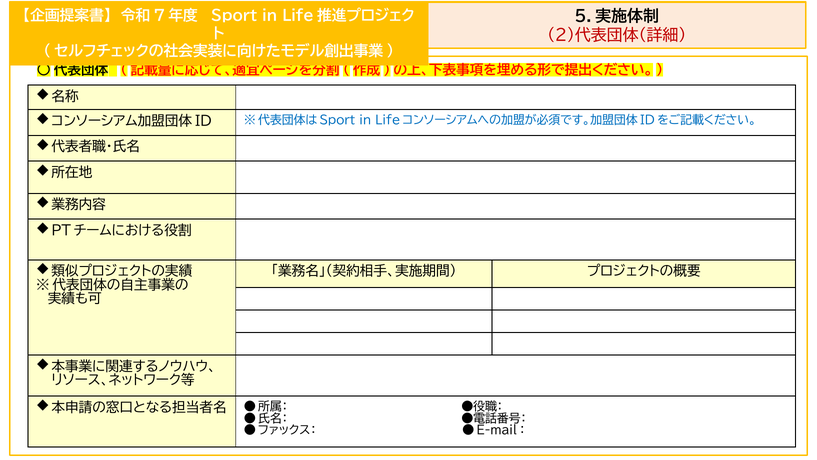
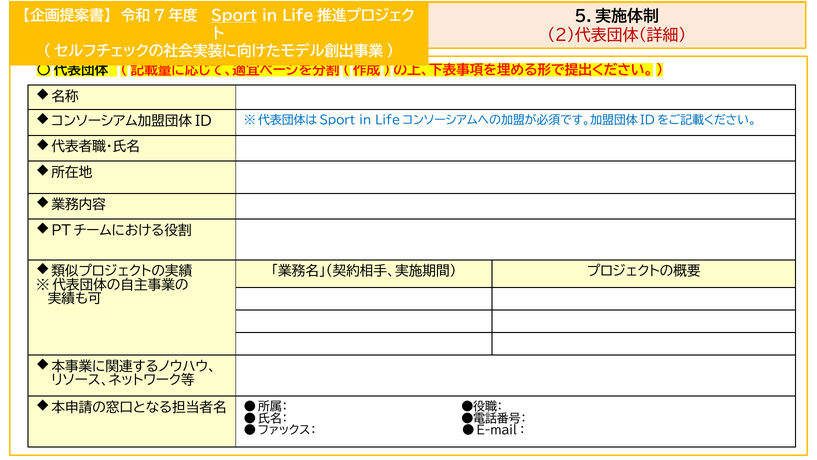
Sport underline: none -> present (234, 16)
